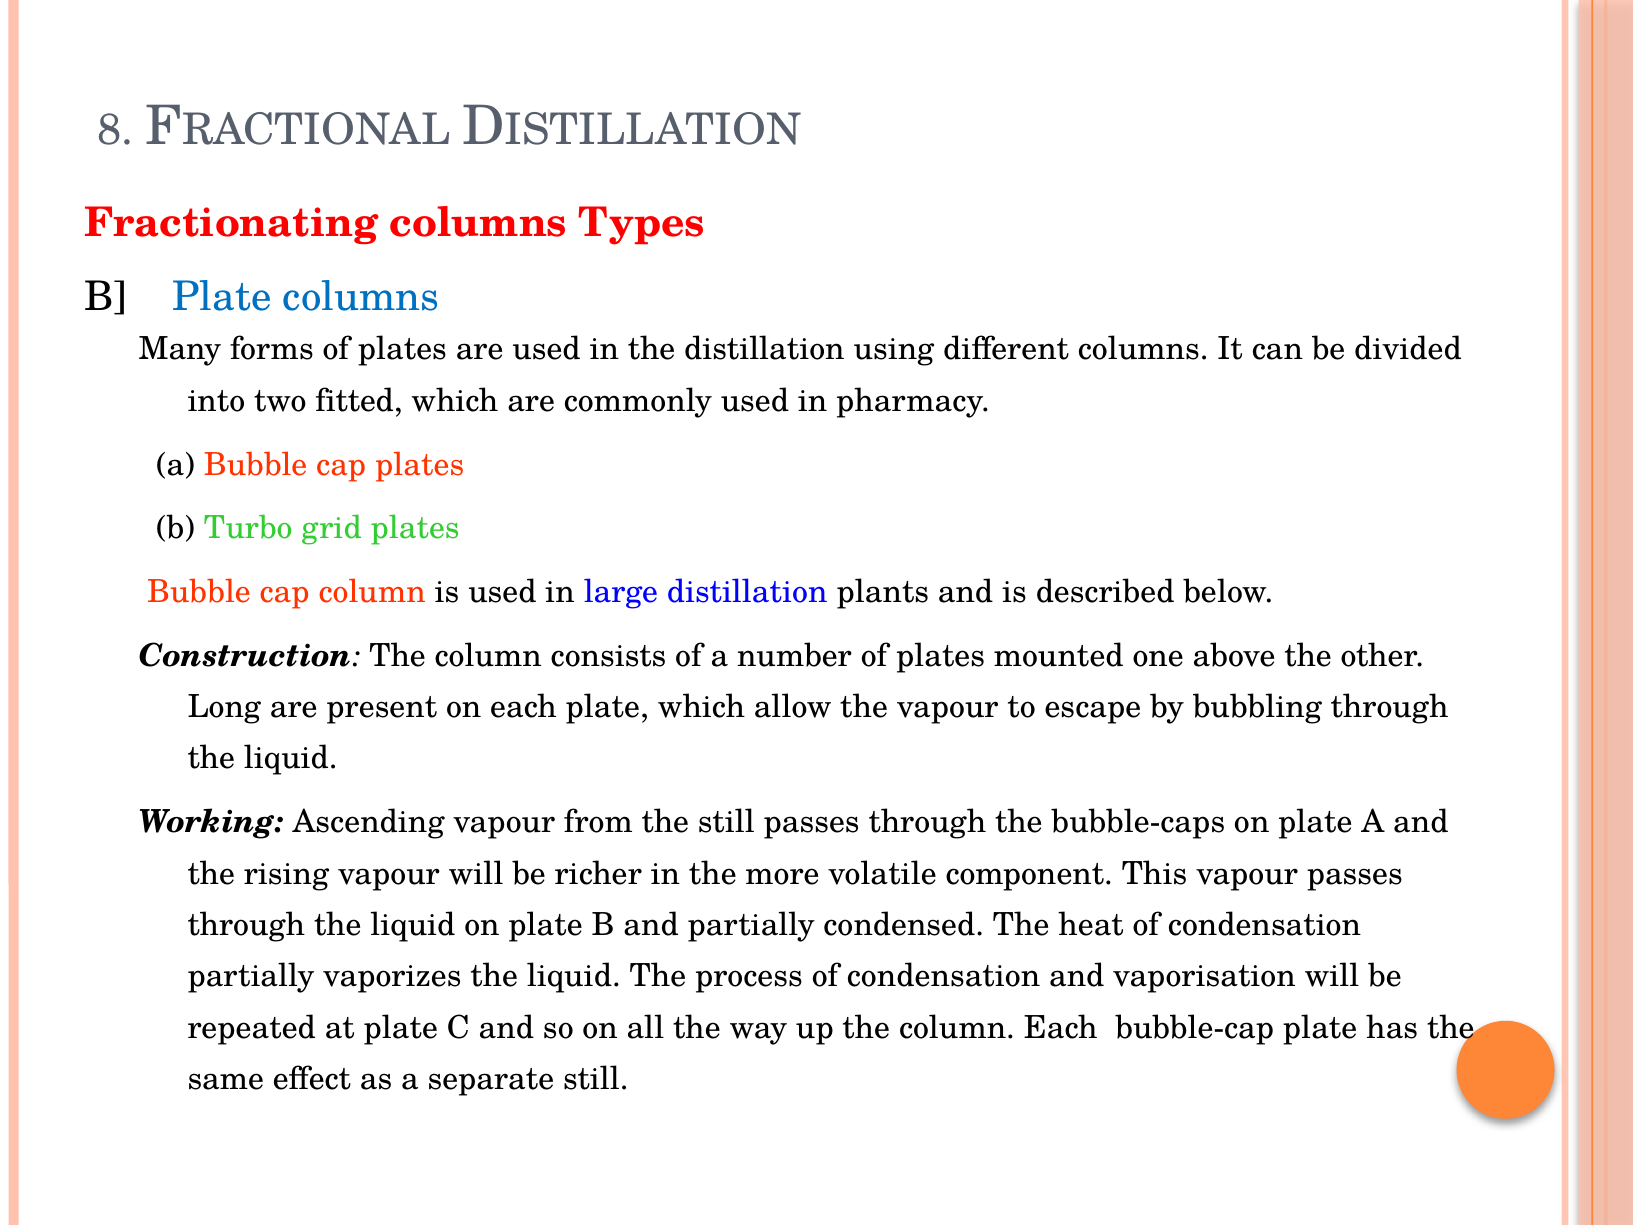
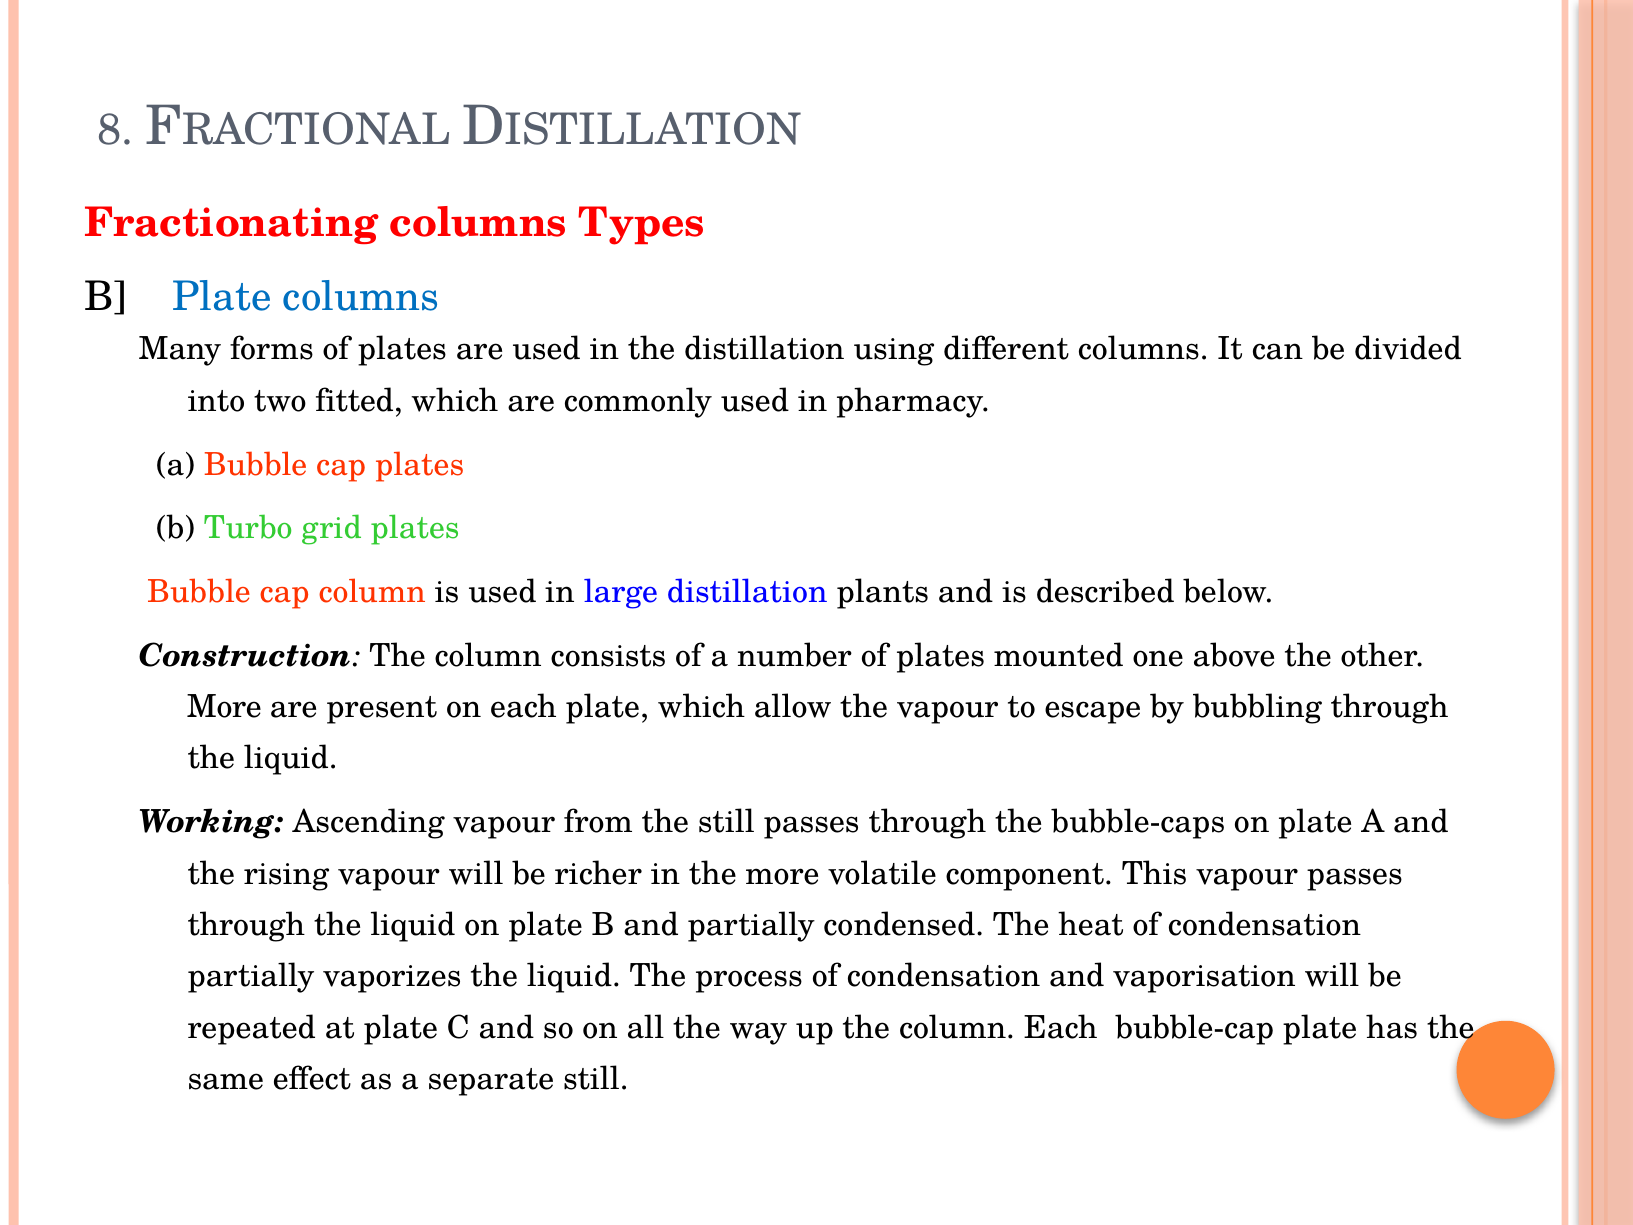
Long: Long -> More (224, 707)
